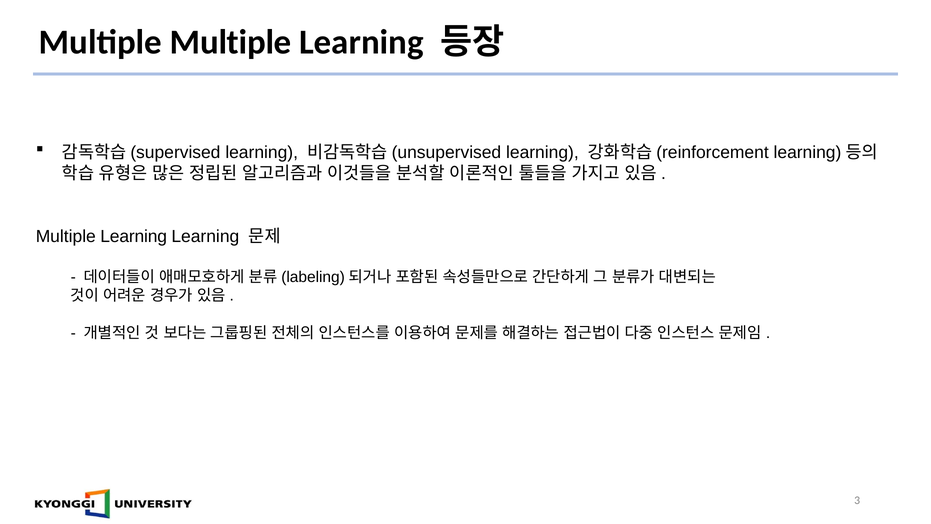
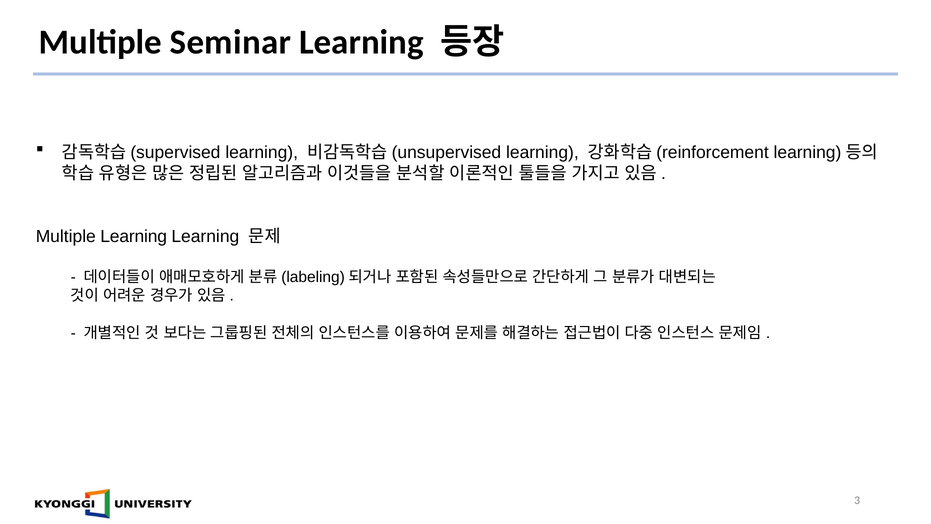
Multiple Multiple: Multiple -> Seminar (230, 42)
